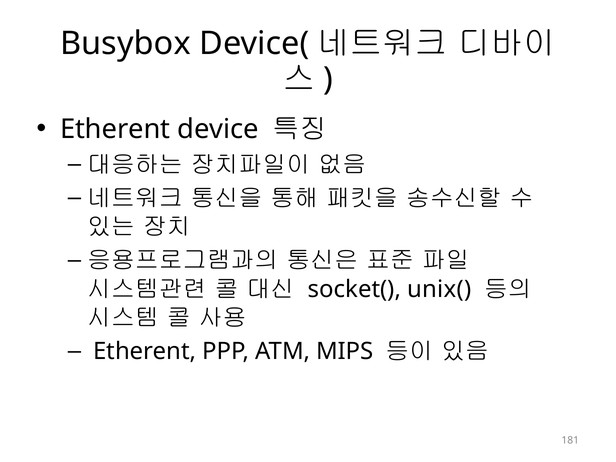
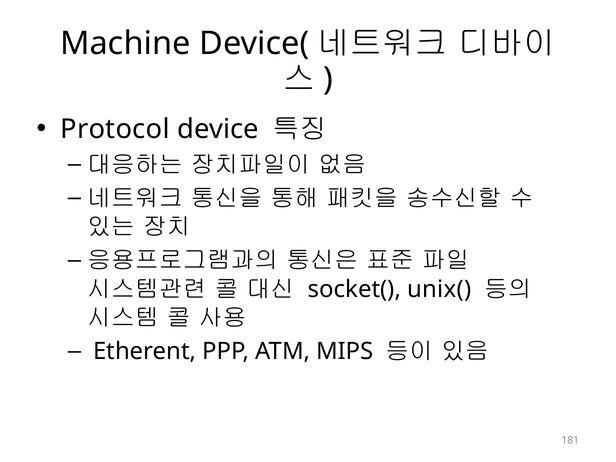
Busybox: Busybox -> Machine (125, 44)
Etherent: Etherent -> Protocol (115, 129)
